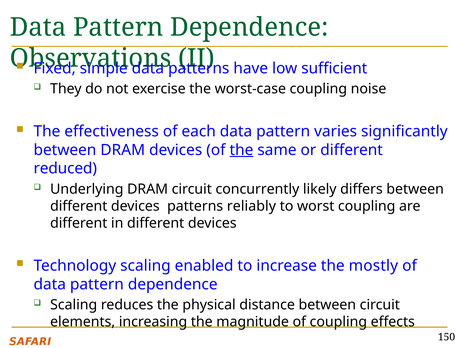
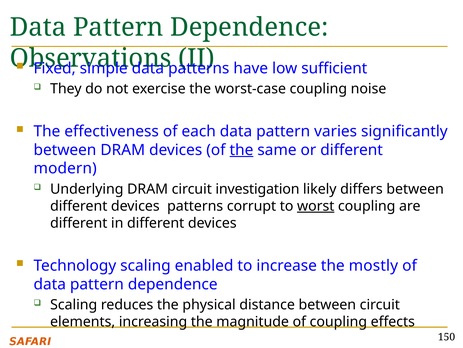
reduced: reduced -> modern (65, 168)
concurrently: concurrently -> investigation (257, 189)
reliably: reliably -> corrupt (251, 206)
worst underline: none -> present (316, 206)
